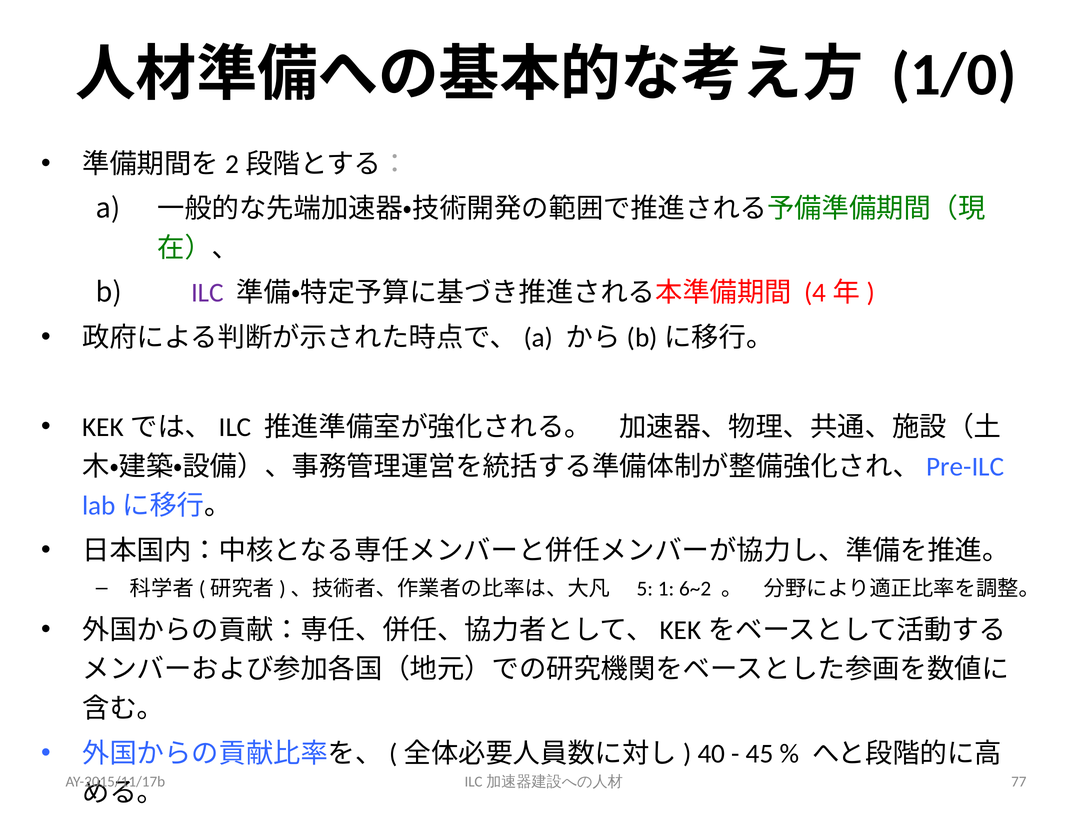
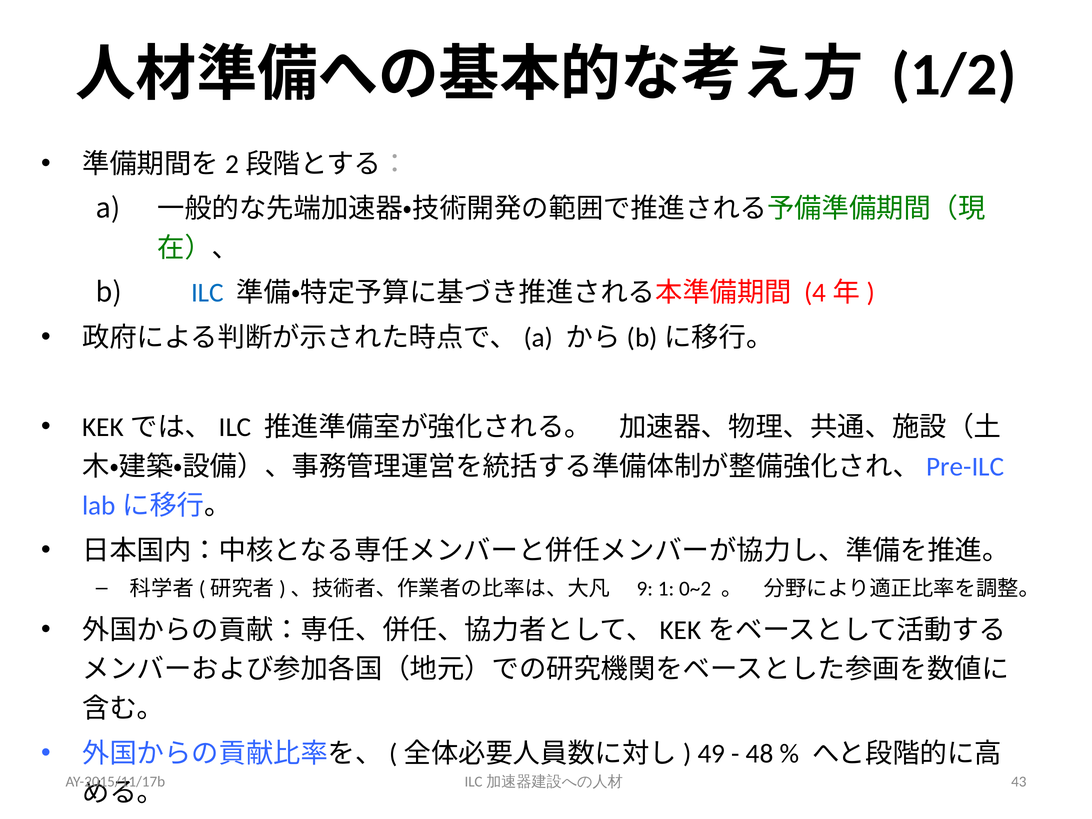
1/0: 1/0 -> 1/2 (954, 75)
ILC colour: purple -> blue (207, 293)
5: 5 -> 9 (645, 589)
6~2: 6~2 -> 0~2 (695, 589)
40: 40 -> 49 (711, 753)
45: 45 -> 48 (760, 753)
77: 77 -> 43 (1019, 782)
